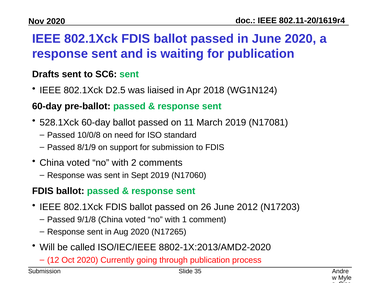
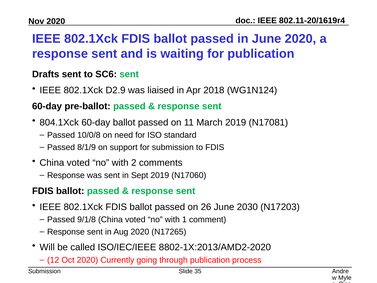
D2.5: D2.5 -> D2.9 (116, 90)
528.1Xck: 528.1Xck -> 804.1Xck (59, 122)
2012: 2012 -> 2030 (247, 207)
